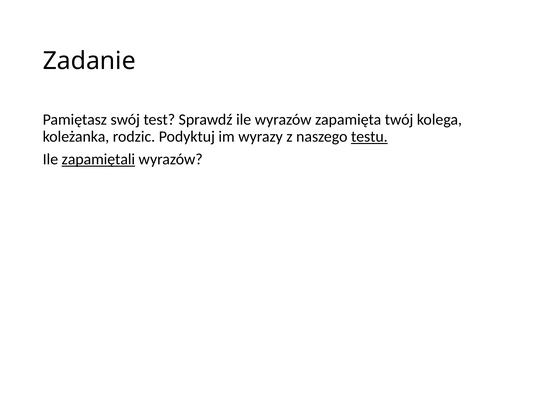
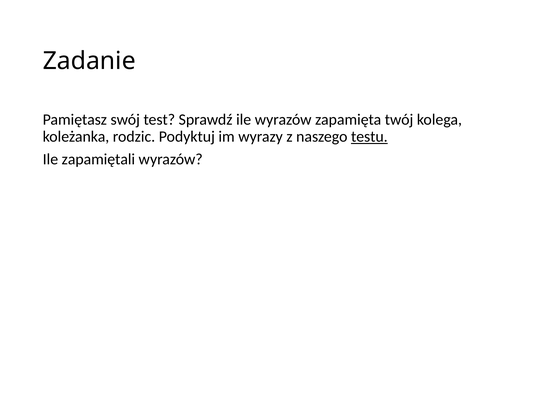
zapamiętali underline: present -> none (98, 159)
